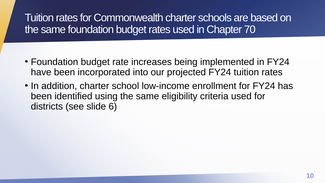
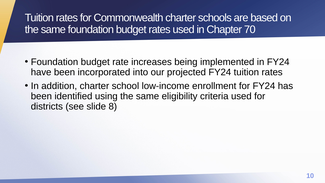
6: 6 -> 8 (113, 106)
